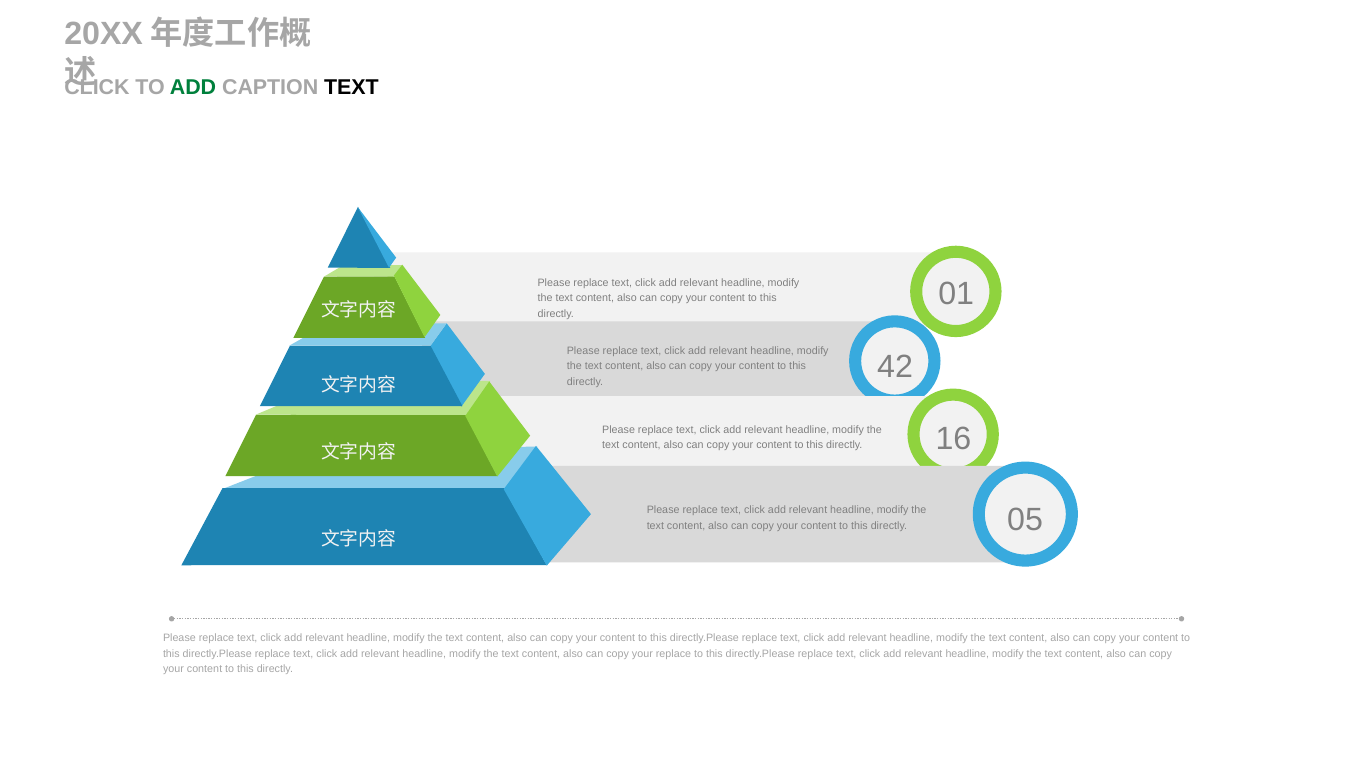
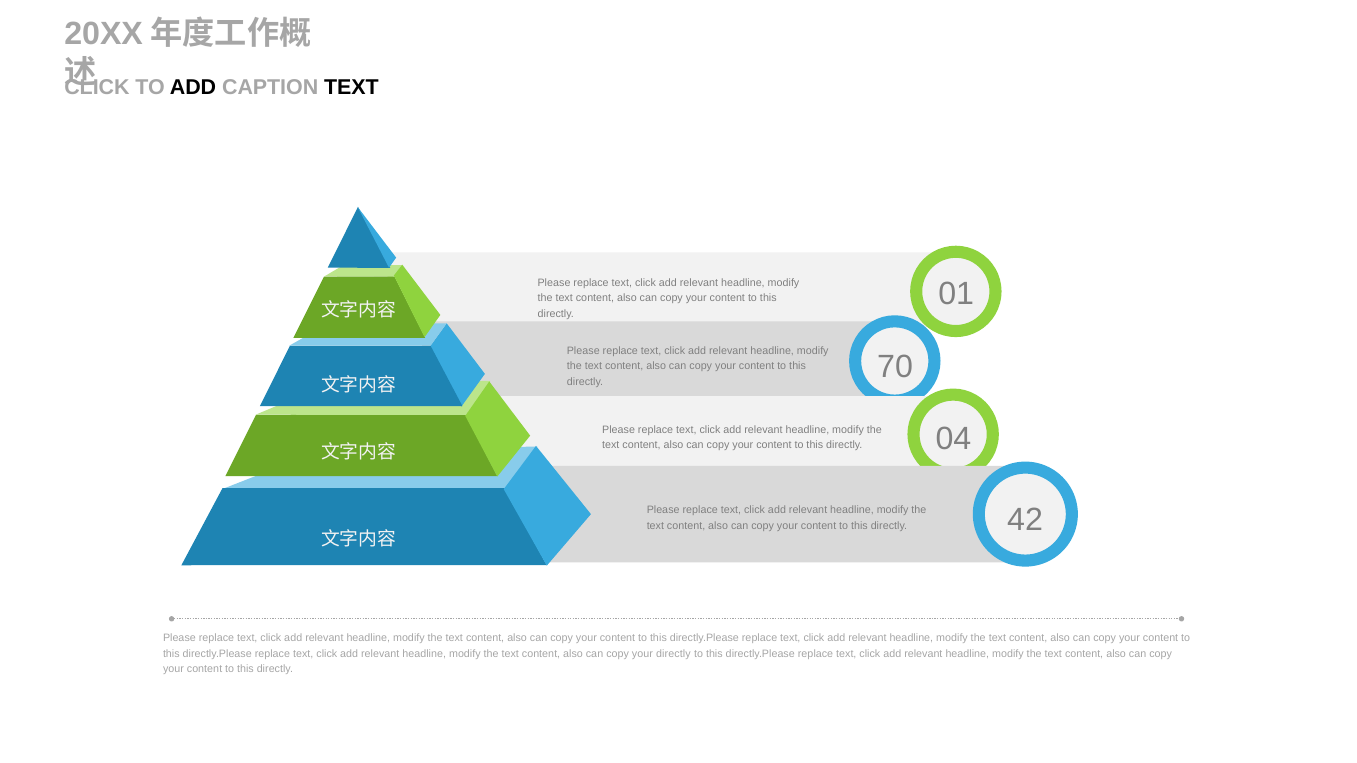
ADD colour: green -> black (193, 87)
42: 42 -> 70 (895, 367)
16: 16 -> 04 (953, 439)
05: 05 -> 42 (1025, 520)
your replace: replace -> directly (673, 654)
